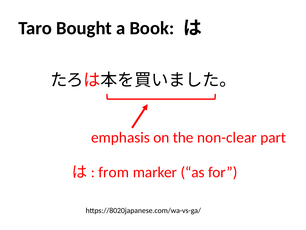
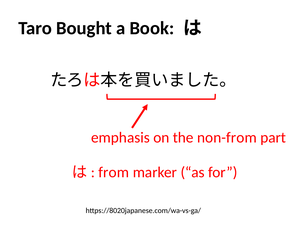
non-clear: non-clear -> non-from (227, 137)
